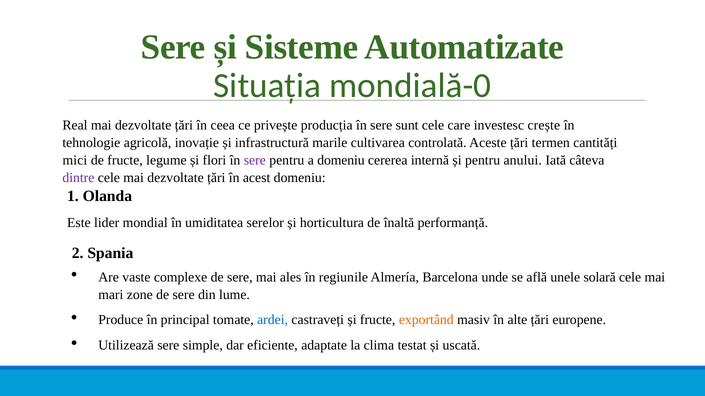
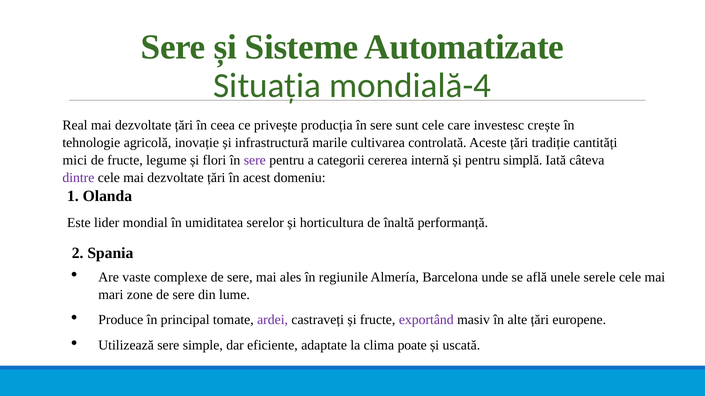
mondială-0: mondială-0 -> mondială-4 (410, 86)
termen: termen -> tradiție (551, 143)
a domeniu: domeniu -> categorii (341, 160)
anului: anului -> simplă (523, 160)
solară: solară -> serele (600, 277)
ardei colour: blue -> purple (273, 320)
exportând colour: orange -> purple (426, 320)
testat: testat -> poate (412, 346)
